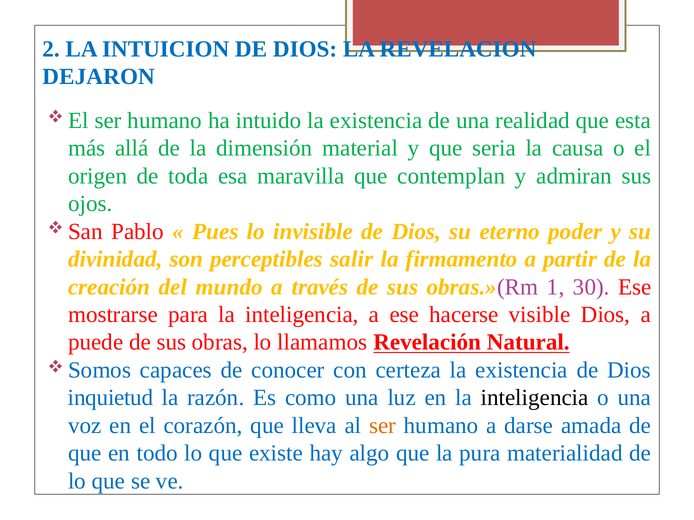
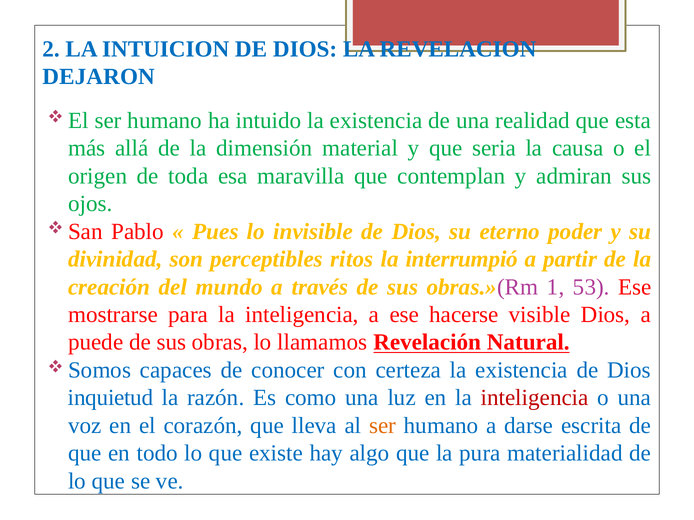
salir: salir -> ritos (352, 259)
firmamento: firmamento -> interrumpió (462, 259)
30: 30 -> 53 (591, 287)
inteligencia colour: black -> red (535, 398)
amada: amada -> escrita (591, 426)
